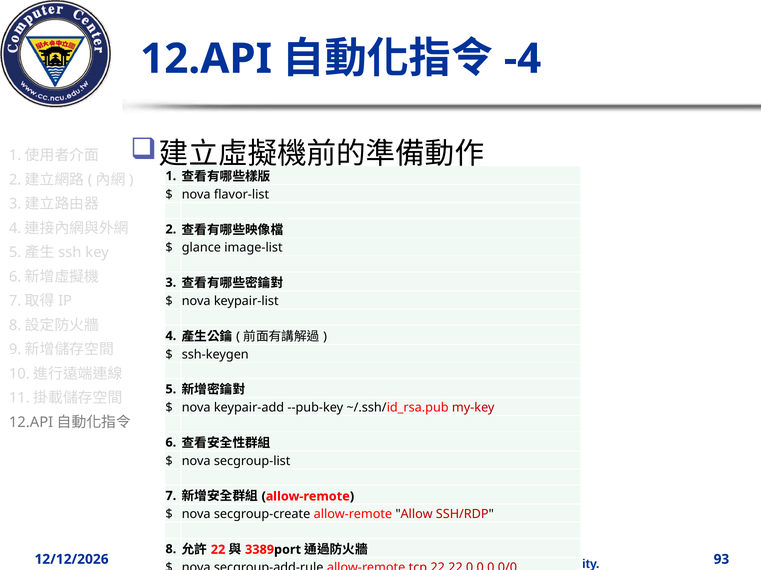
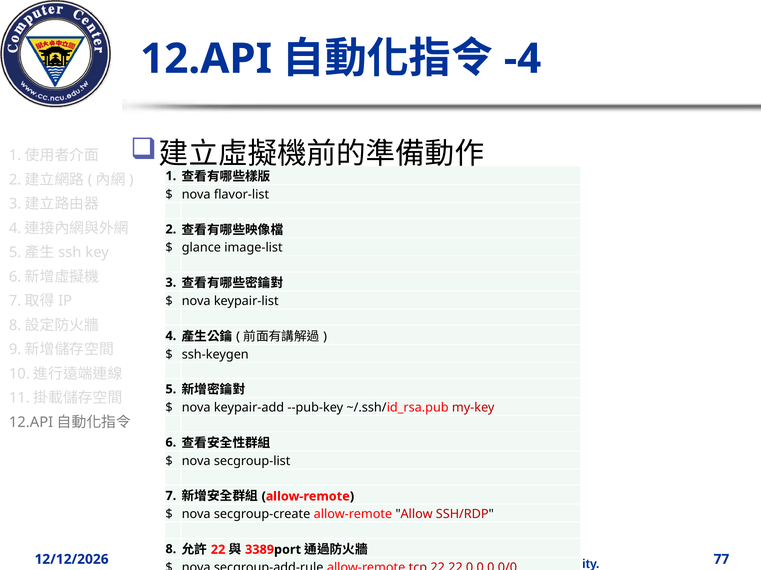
93: 93 -> 77 (721, 560)
